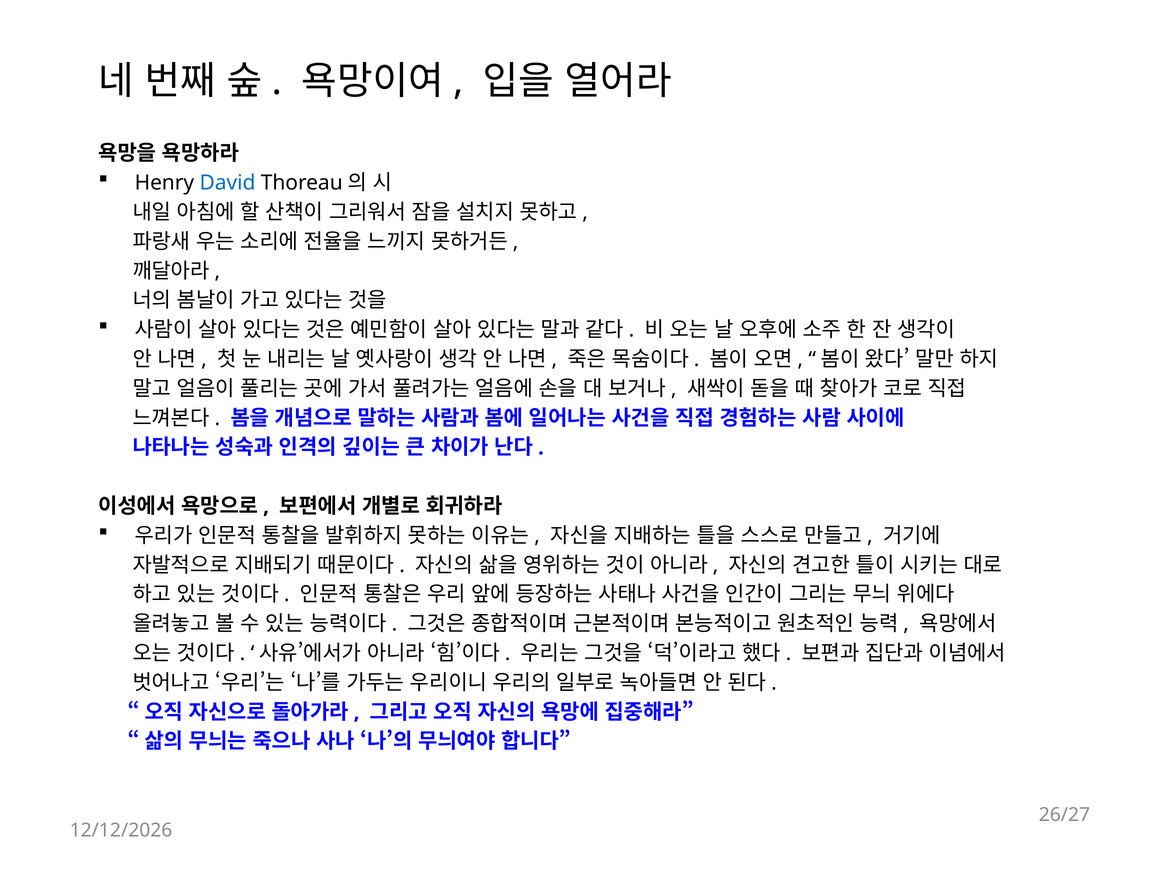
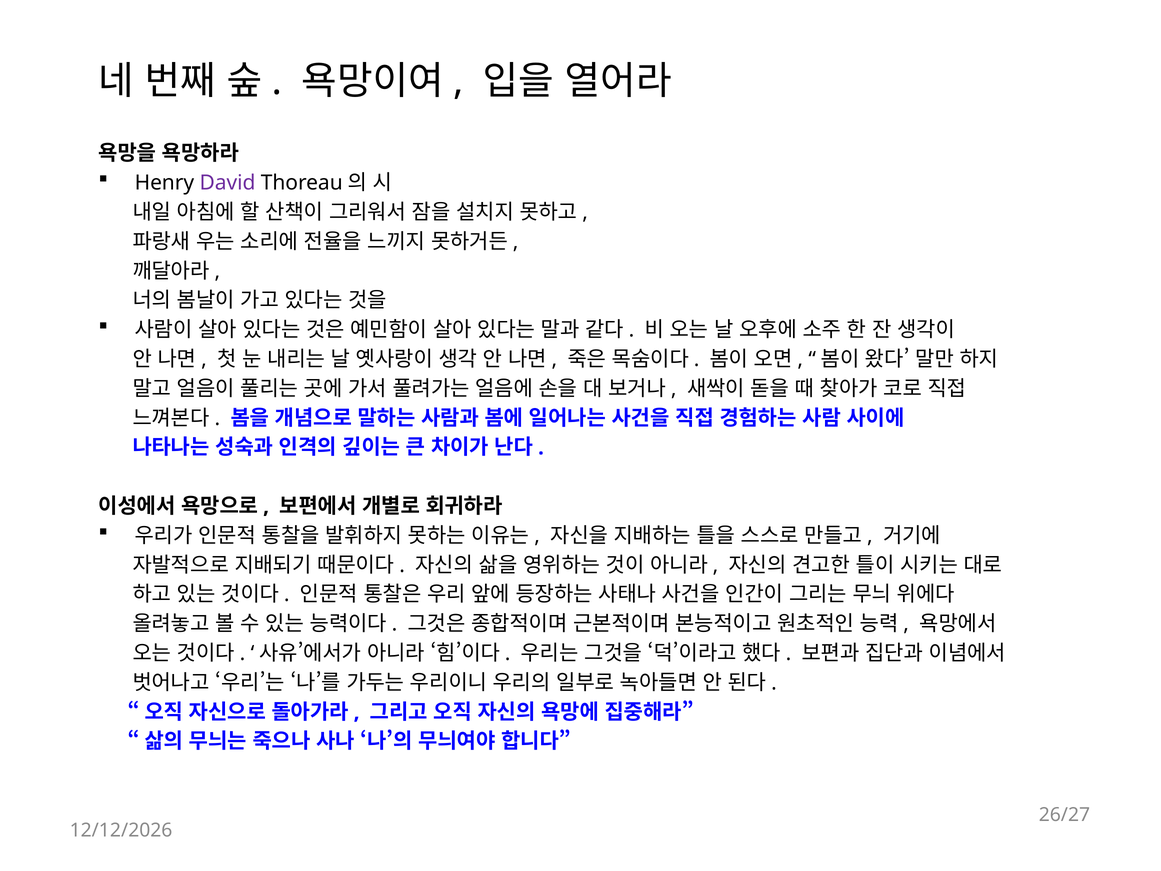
David colour: blue -> purple (227, 183)
